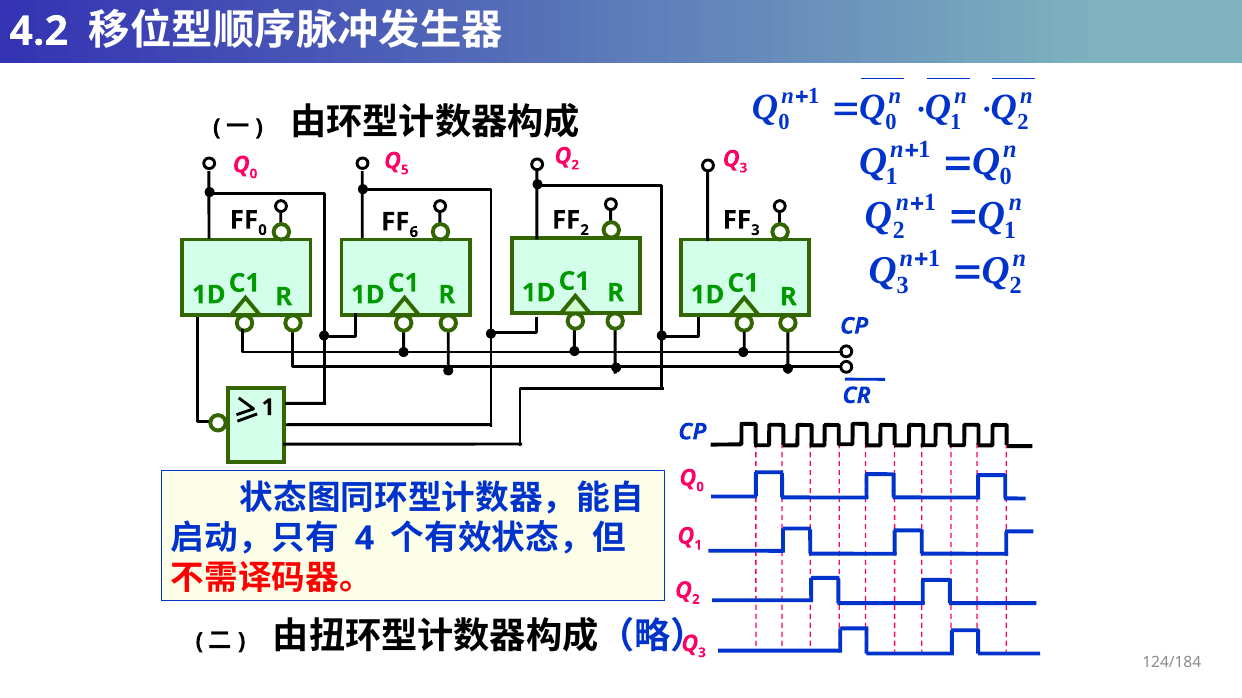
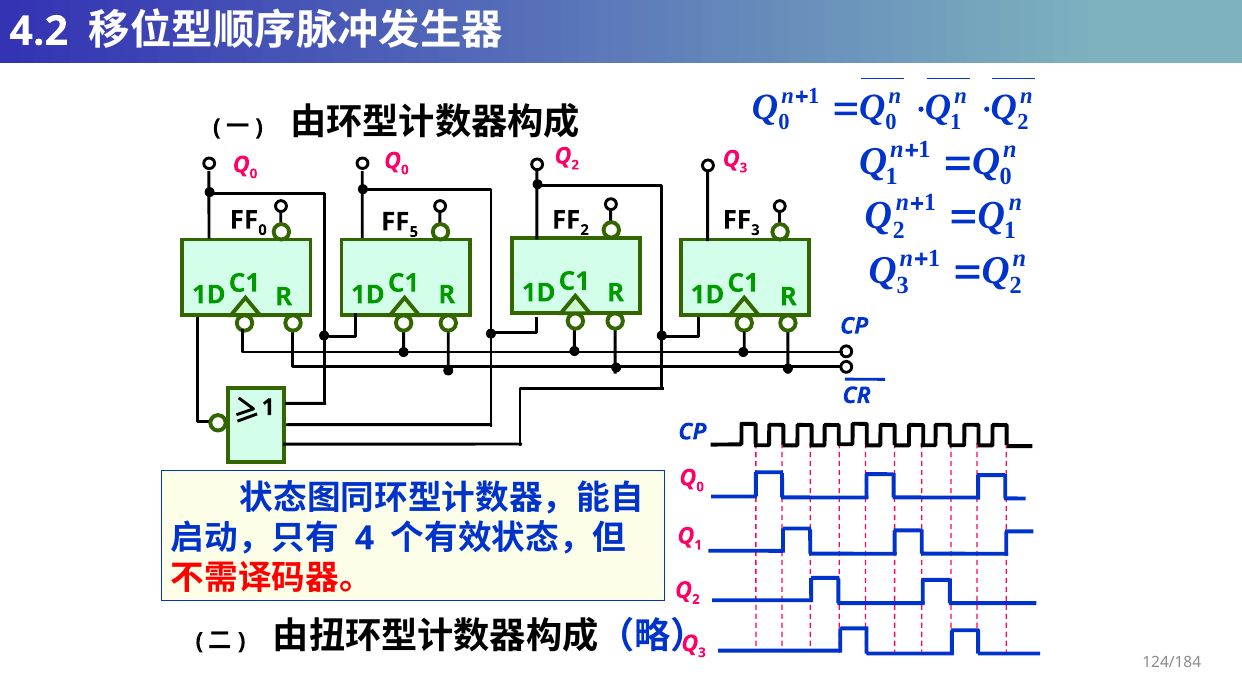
5: 5 -> 0 (405, 170)
6: 6 -> 5 (414, 232)
